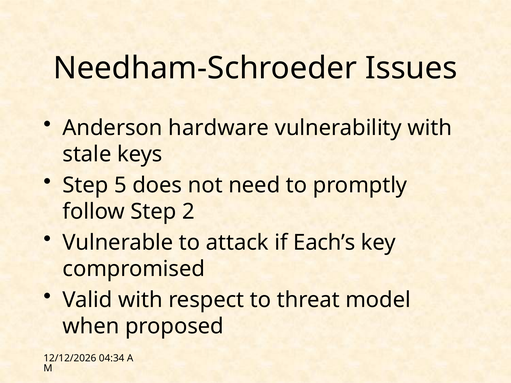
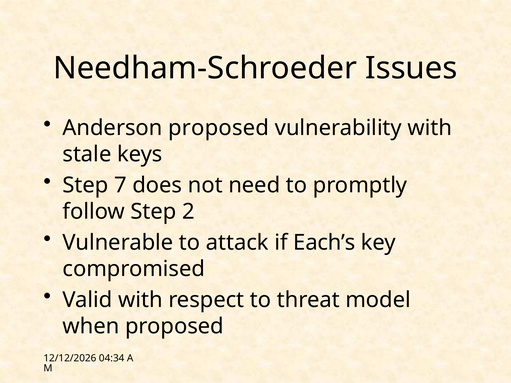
Anderson hardware: hardware -> proposed (219, 128)
5: 5 -> 7 (120, 185)
